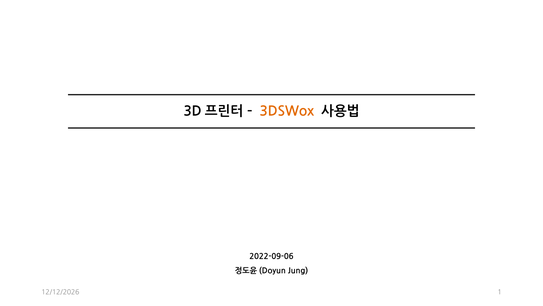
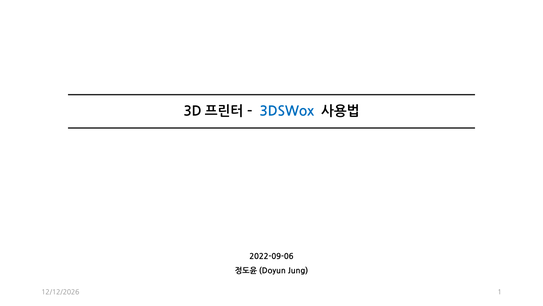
3DSWox colour: orange -> blue (287, 111)
